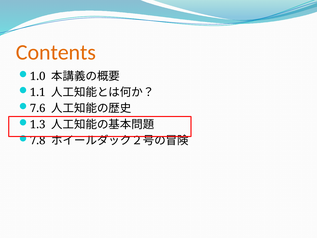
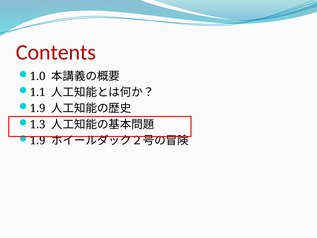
Contents colour: orange -> red (56, 52)
7.6: 7.6 -> 1.9 (38, 108)
7.8: 7.8 -> 1.9 (38, 140)
